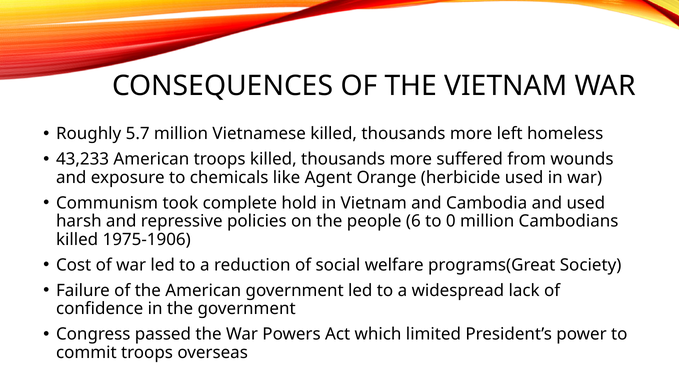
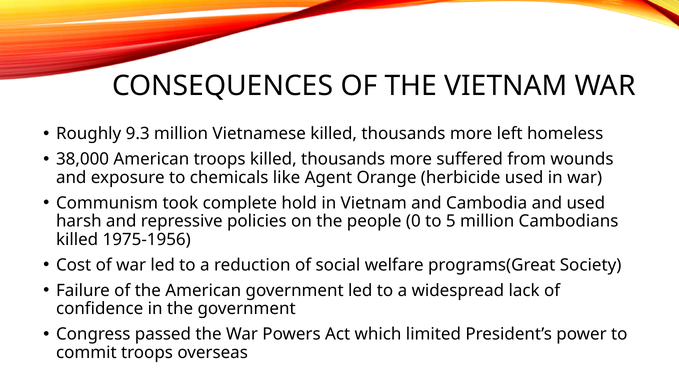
5.7: 5.7 -> 9.3 (138, 134)
43,233: 43,233 -> 38,000 (83, 159)
6: 6 -> 0 (413, 221)
0: 0 -> 5 (451, 221)
1975-1906: 1975-1906 -> 1975-1956 (147, 240)
